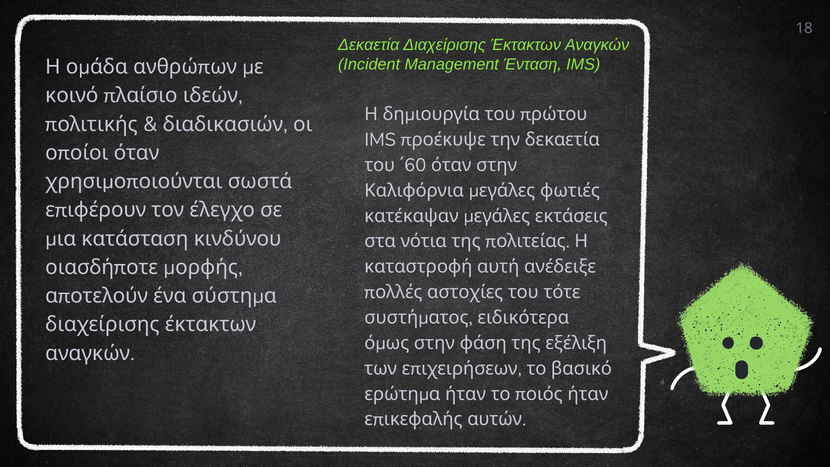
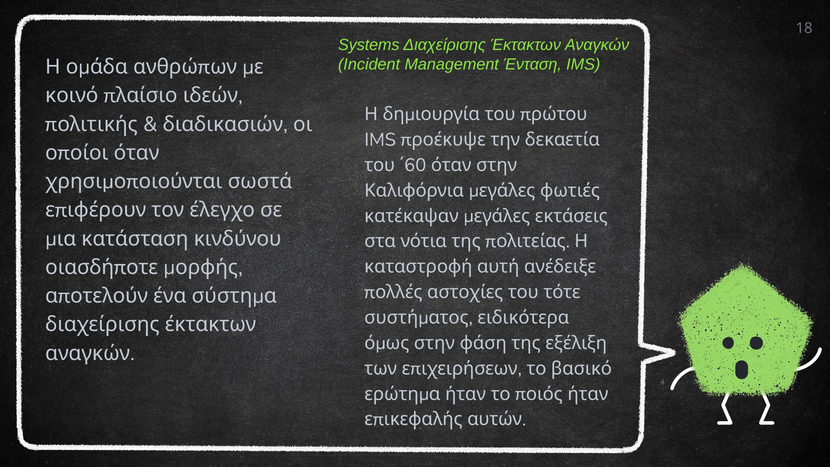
Δεκαετία: Δεκαετία -> Systems (369, 45)
